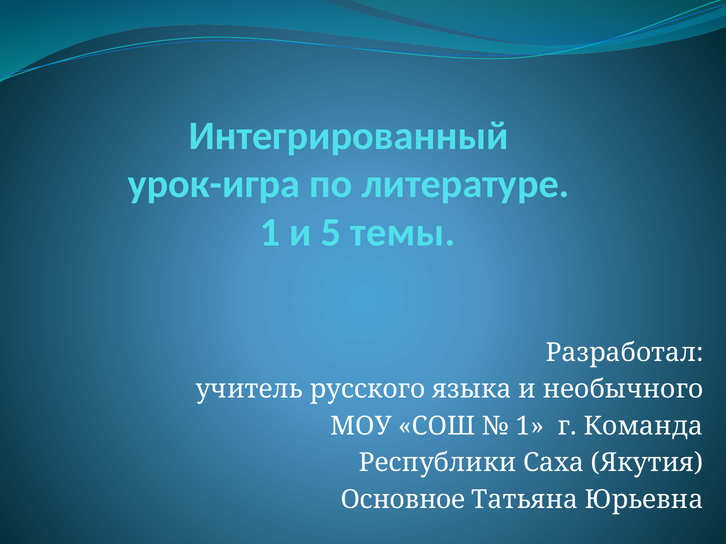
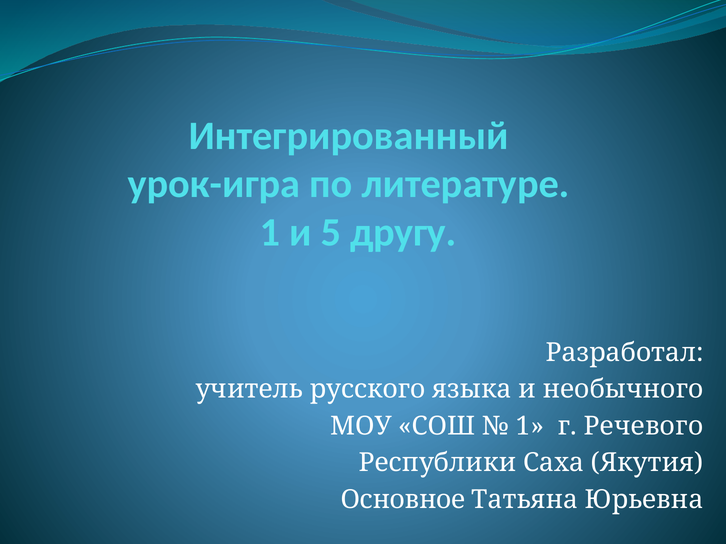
темы: темы -> другу (403, 233)
Команда: Команда -> Речевого (643, 426)
